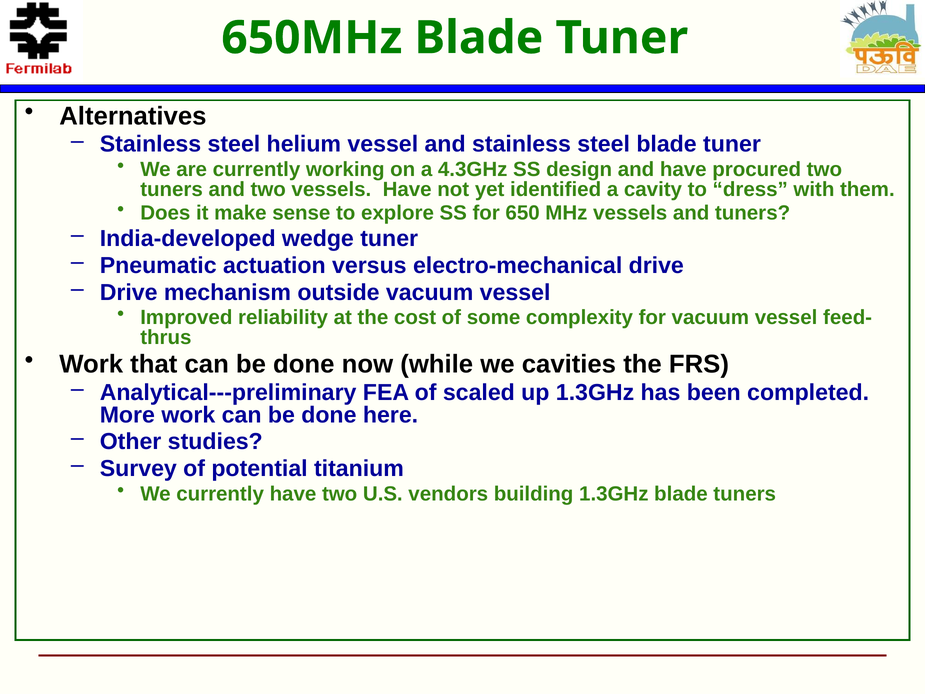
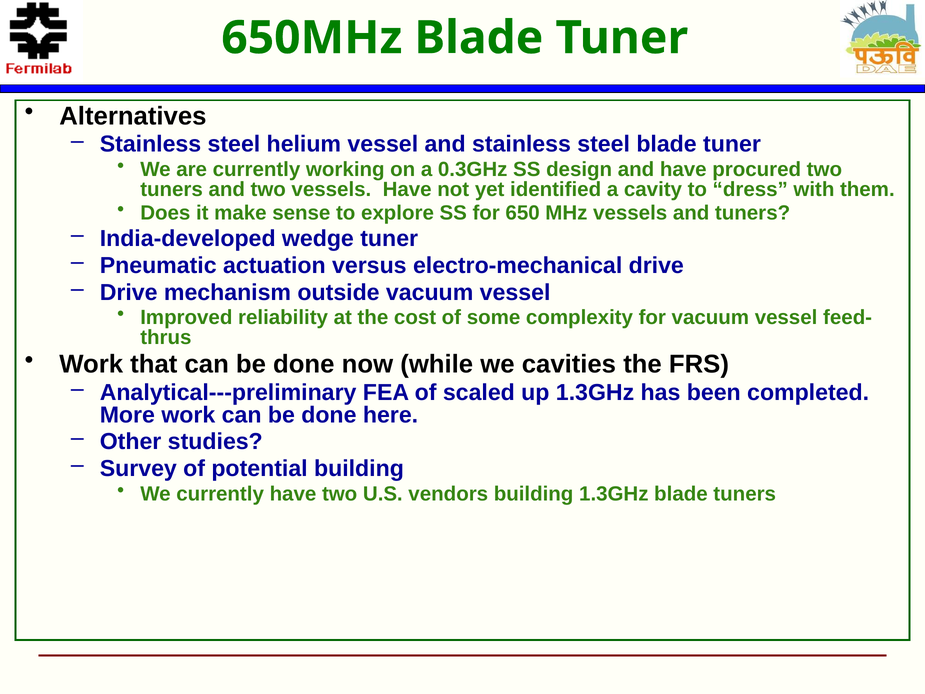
4.3GHz: 4.3GHz -> 0.3GHz (473, 169)
potential titanium: titanium -> building (359, 468)
